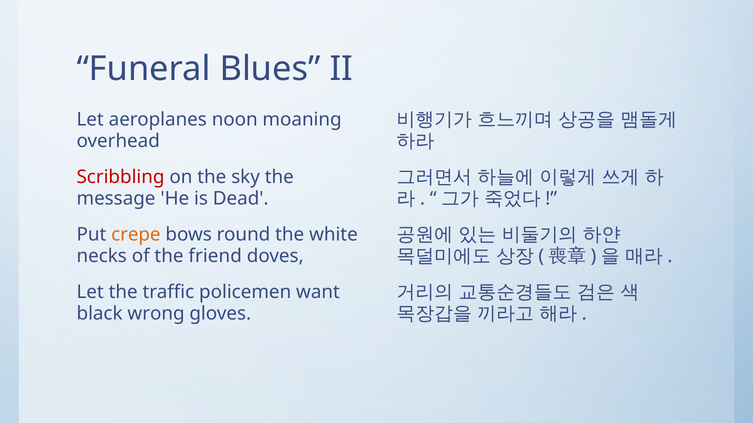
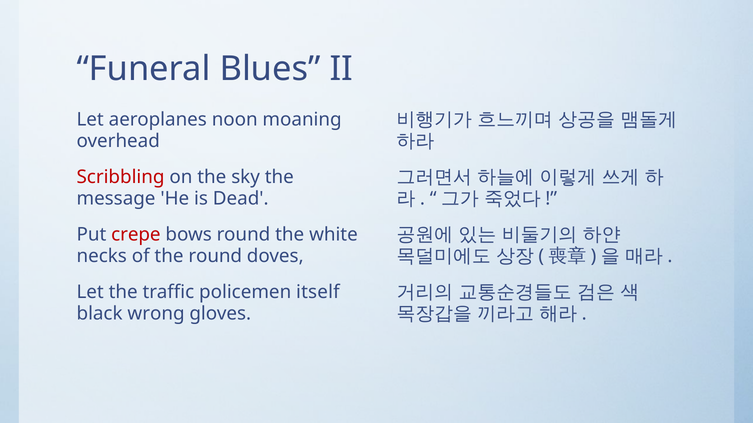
crepe colour: orange -> red (136, 235)
the friend: friend -> round (215, 256)
want: want -> itself (318, 292)
